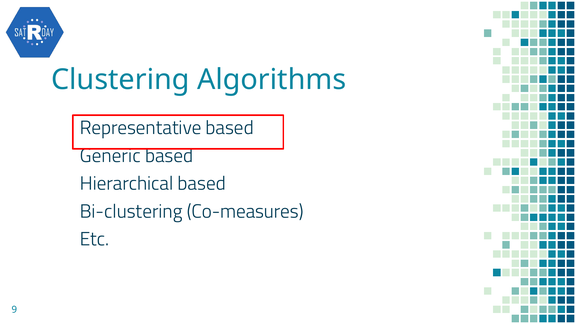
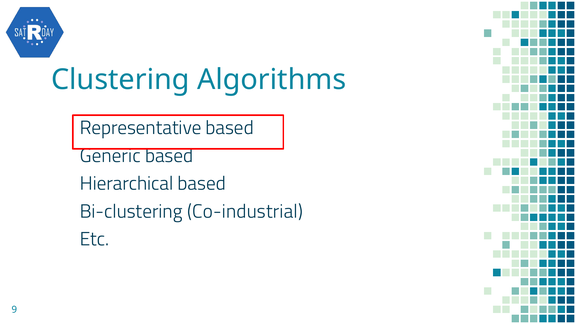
Co-measures: Co-measures -> Co-industrial (245, 211)
